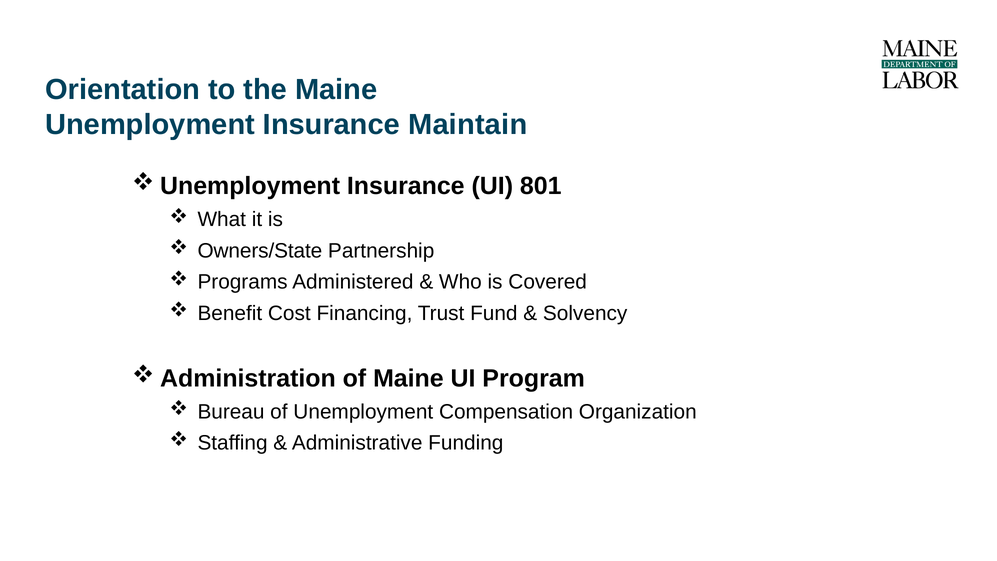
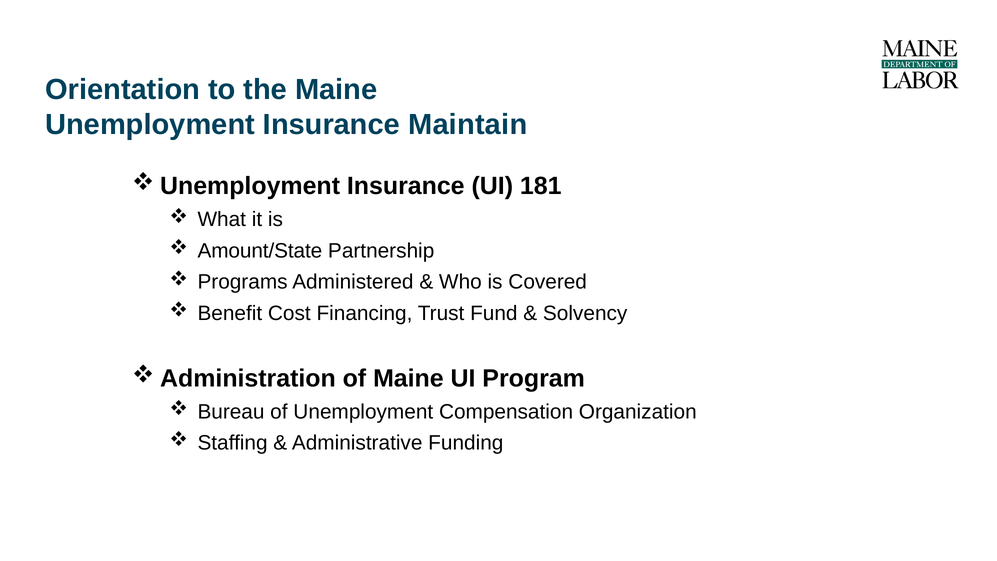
801: 801 -> 181 (541, 186)
Owners/State: Owners/State -> Amount/State (260, 251)
